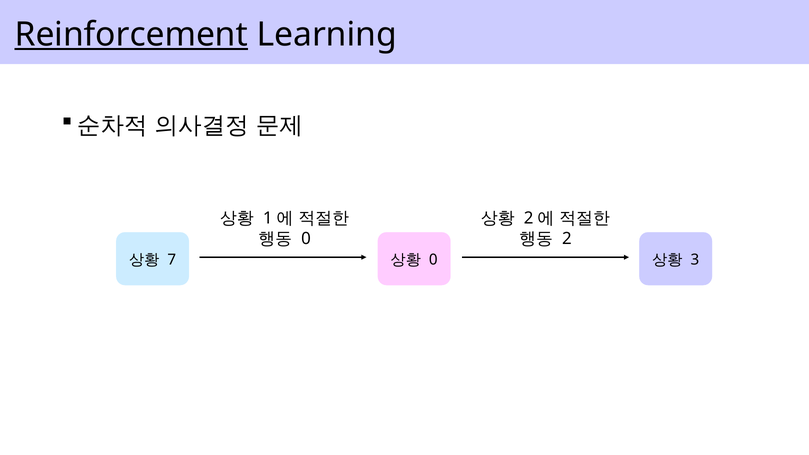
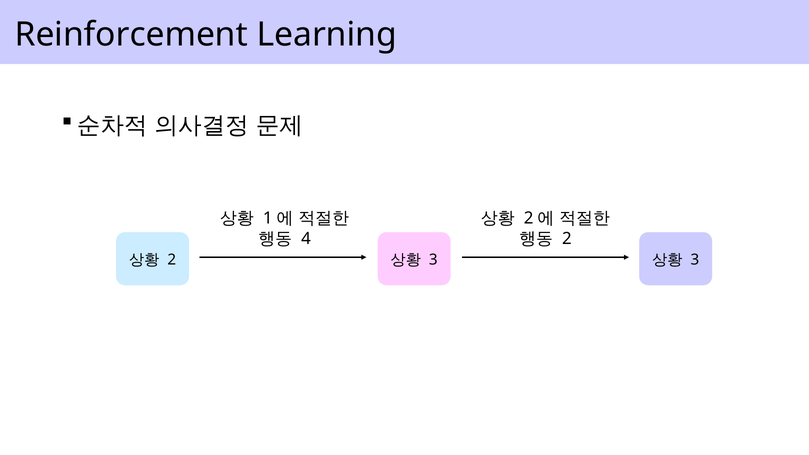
Reinforcement underline: present -> none (131, 34)
0: 0 -> 4 (306, 239)
7: 7 -> 2 (172, 260)
0: 0 -> 3 (433, 260)
